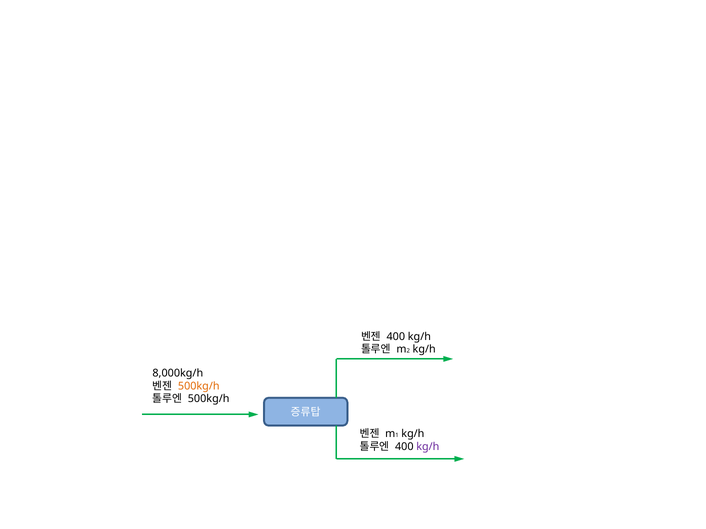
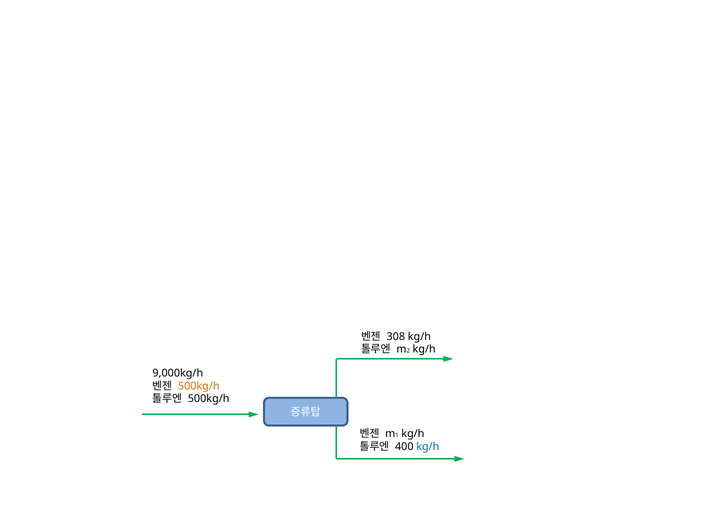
400: 400 -> 308 (396, 337)
8,000kg/h: 8,000kg/h -> 9,000kg/h (178, 373)
kg/h colour: purple -> blue (428, 447)
